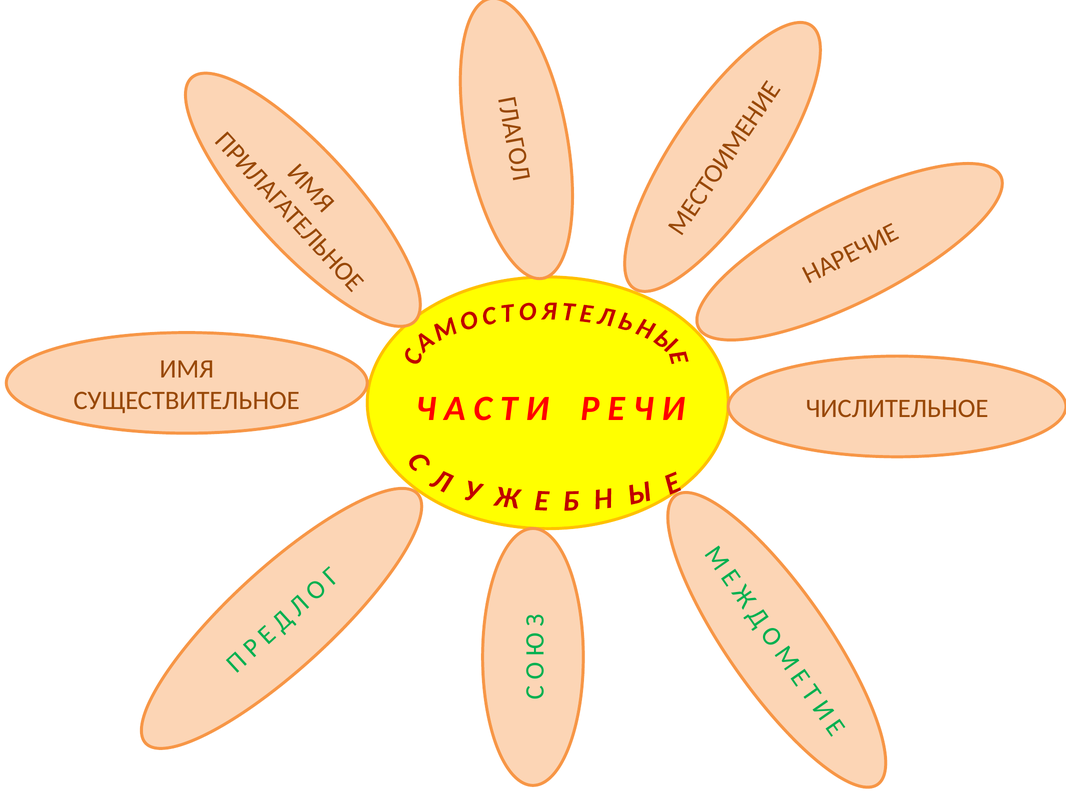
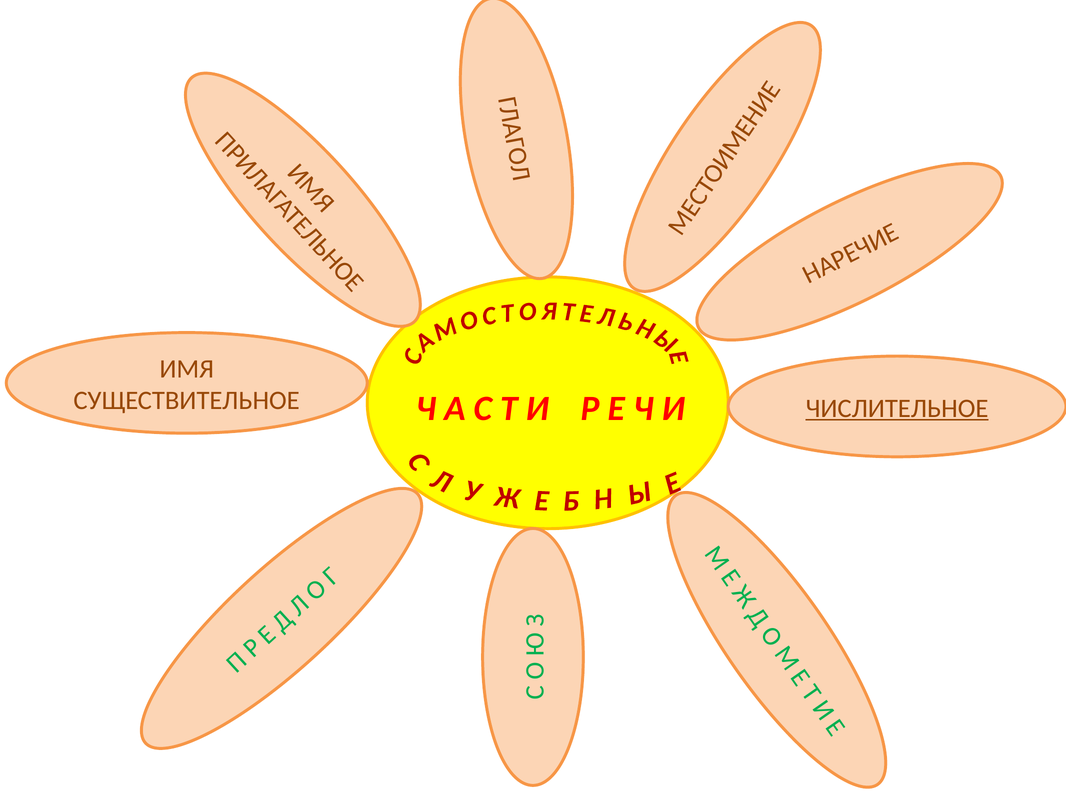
ЧИСЛИТЕЛЬНОЕ underline: none -> present (897, 409)
